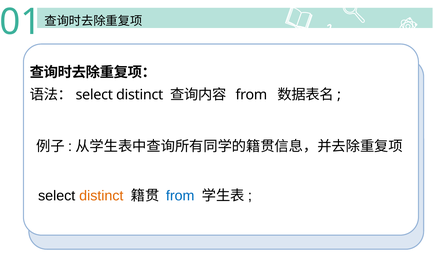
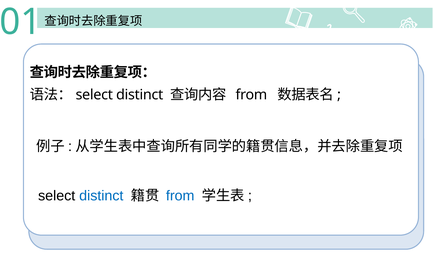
distinct colour: orange -> blue (101, 195)
